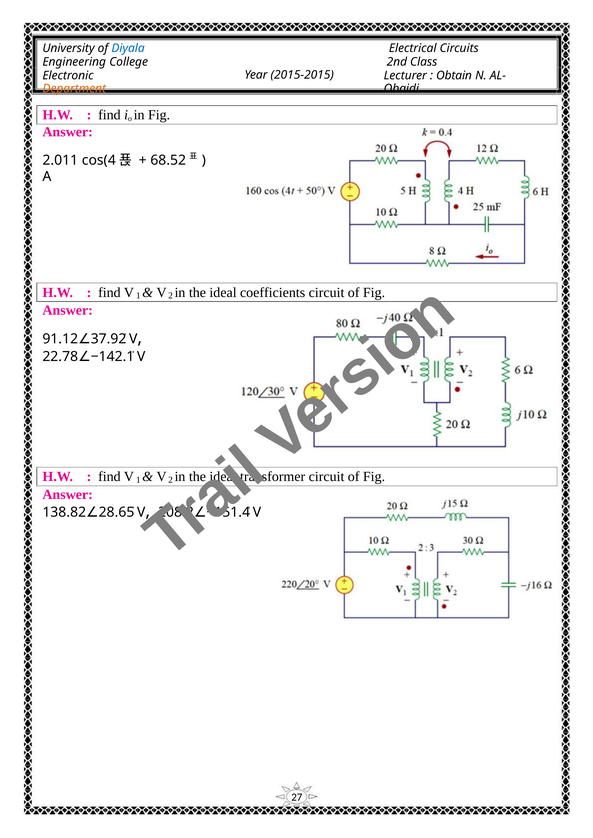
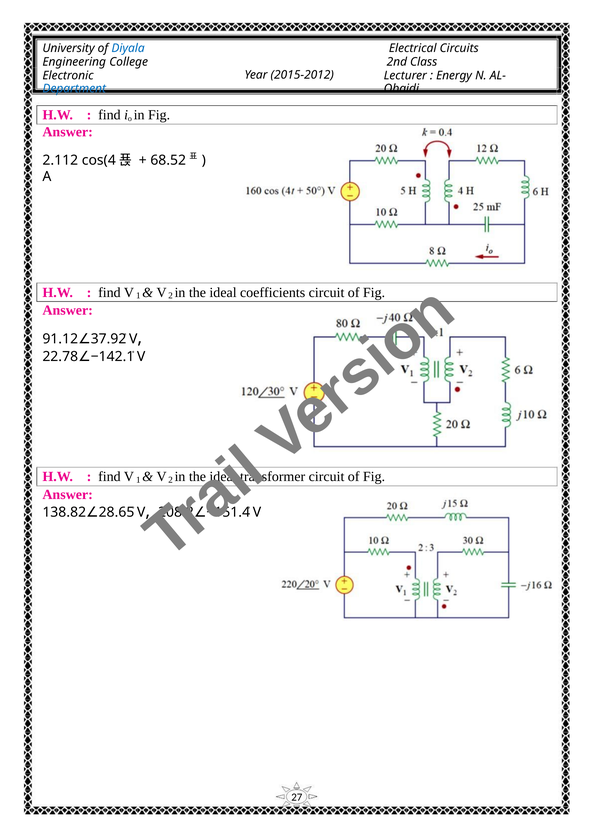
2015-2015: 2015-2015 -> 2015-2012 (302, 75)
Obtain: Obtain -> Energy (454, 75)
Department colour: orange -> blue (74, 89)
2.011: 2.011 -> 2.112 (60, 160)
